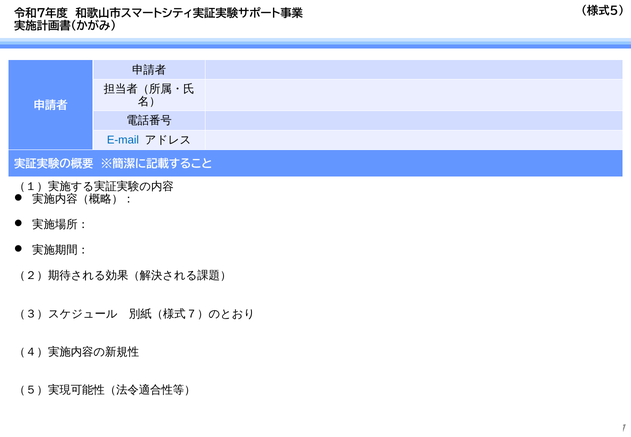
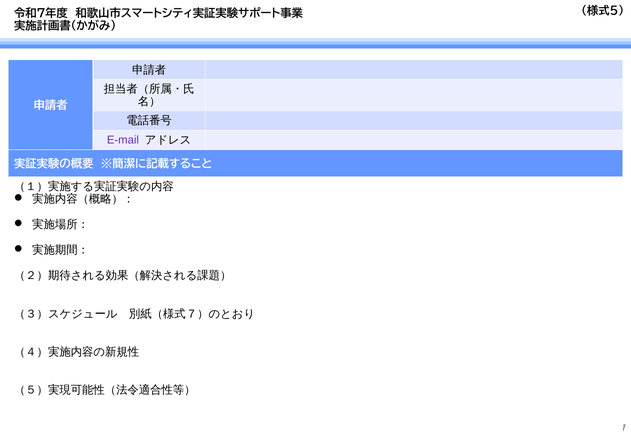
E-mail colour: blue -> purple (123, 140)
